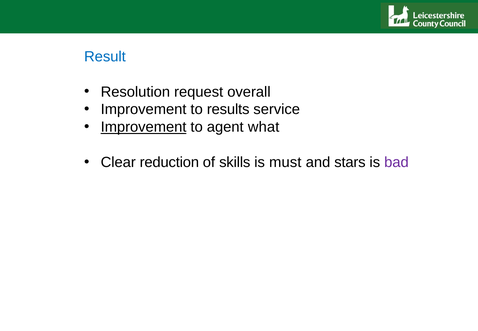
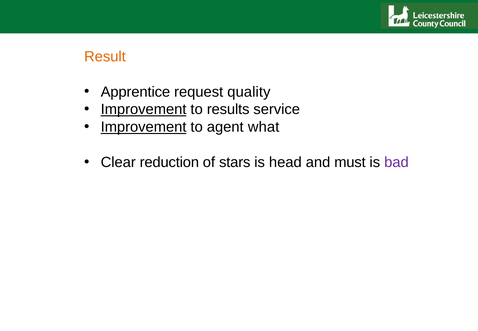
Result colour: blue -> orange (105, 56)
Resolution: Resolution -> Apprentice (135, 92)
overall: overall -> quality (249, 92)
Improvement underline: none -> present (144, 109)
skills: skills -> stars (235, 162)
must: must -> head (285, 162)
stars: stars -> must (350, 162)
